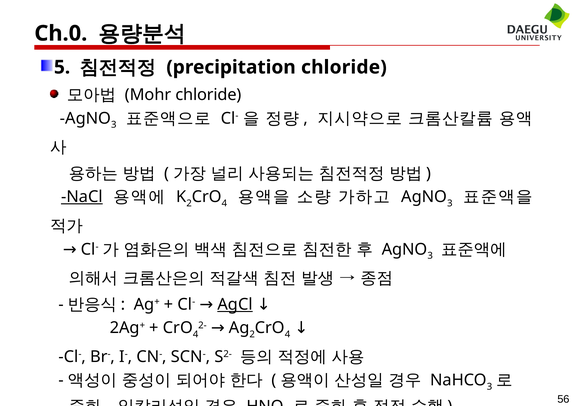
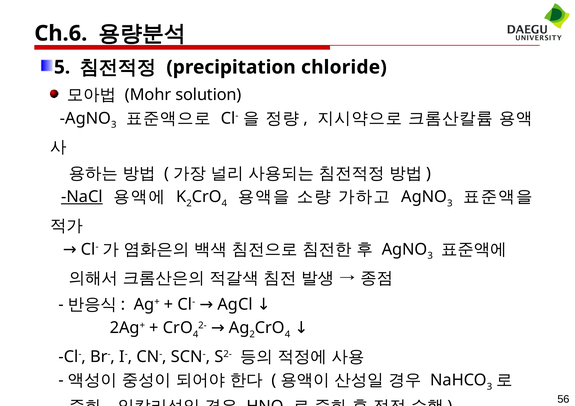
Ch.0: Ch.0 -> Ch.6 (61, 33)
Mohr chloride: chloride -> solution (208, 95)
AgCl underline: present -> none (235, 305)
